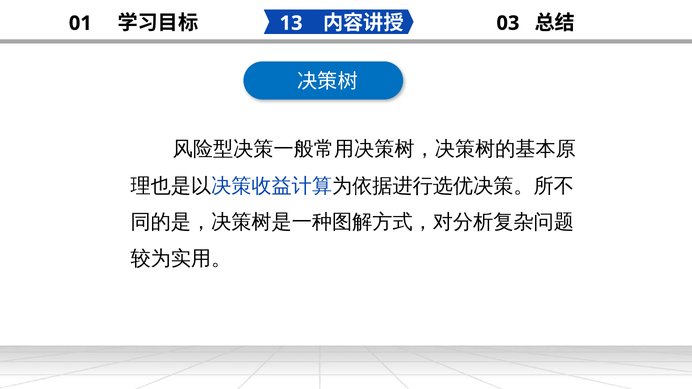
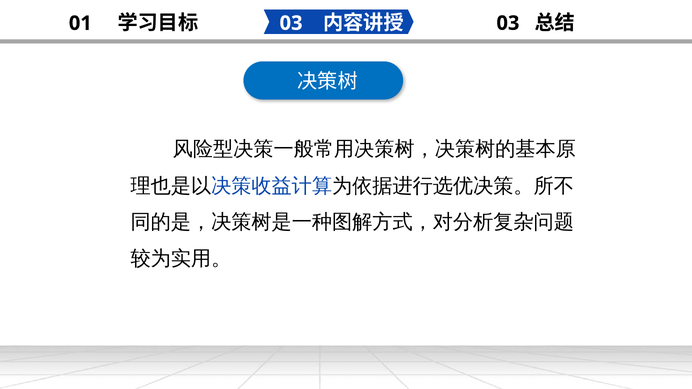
13: 13 -> 03 (291, 23)
